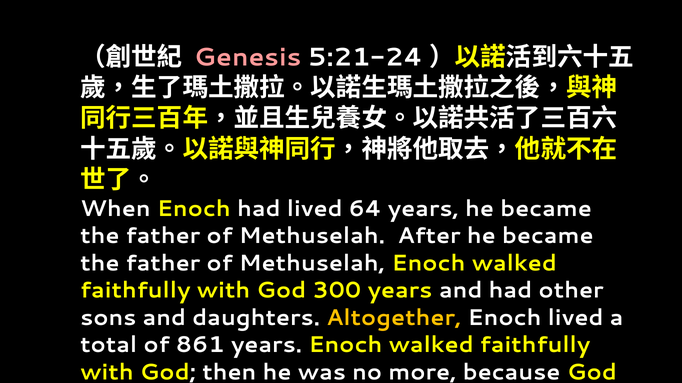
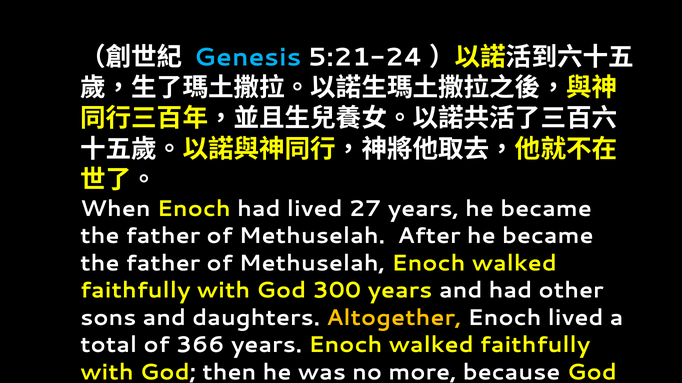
Genesis colour: pink -> light blue (248, 57)
64: 64 -> 27 (365, 209)
861: 861 -> 366 (200, 345)
